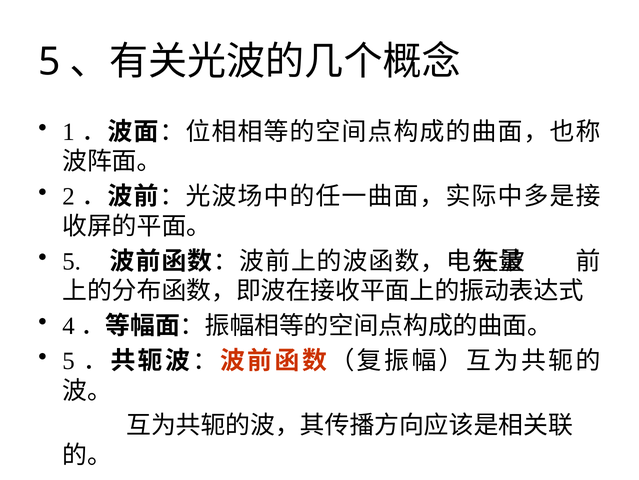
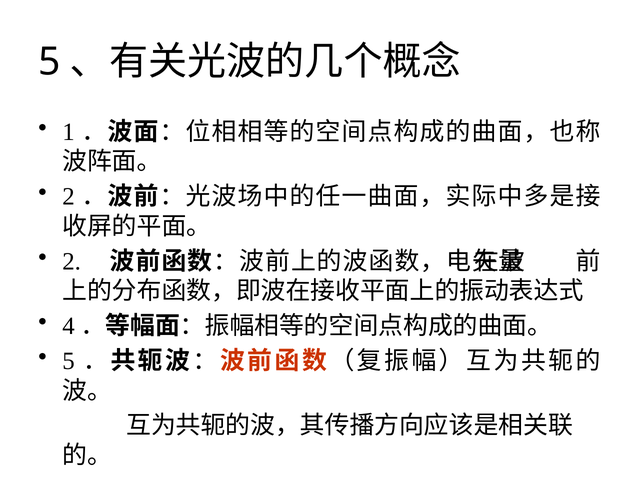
5: 5 -> 2 (72, 261)
